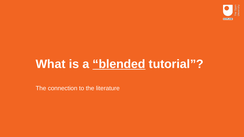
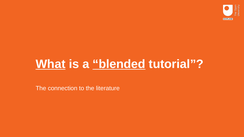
What underline: none -> present (51, 64)
